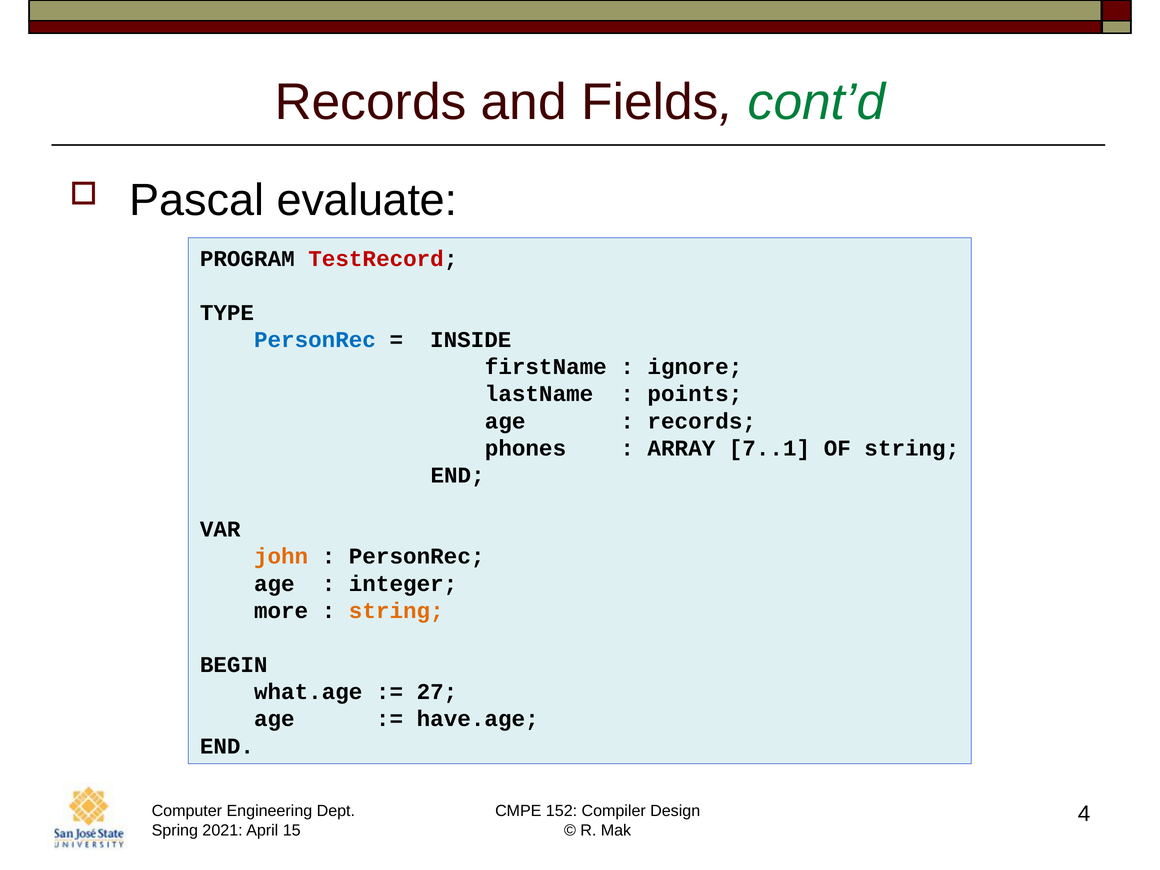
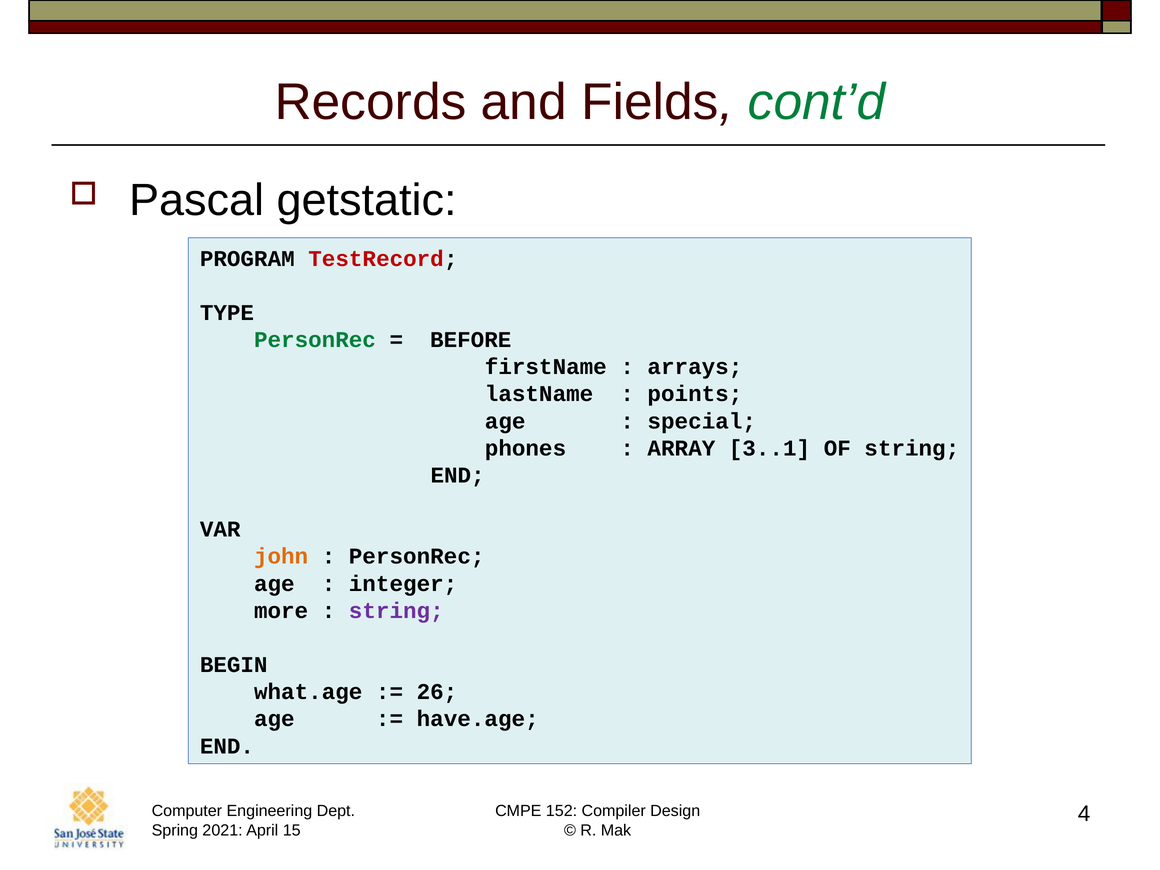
evaluate: evaluate -> getstatic (367, 200)
PersonRec colour: blue -> green (315, 340)
INSIDE: INSIDE -> BEFORE (471, 340)
ignore: ignore -> arrays (695, 367)
records: records -> special (702, 421)
7..1: 7..1 -> 3..1 (769, 448)
string colour: orange -> purple (396, 611)
27: 27 -> 26 (437, 692)
